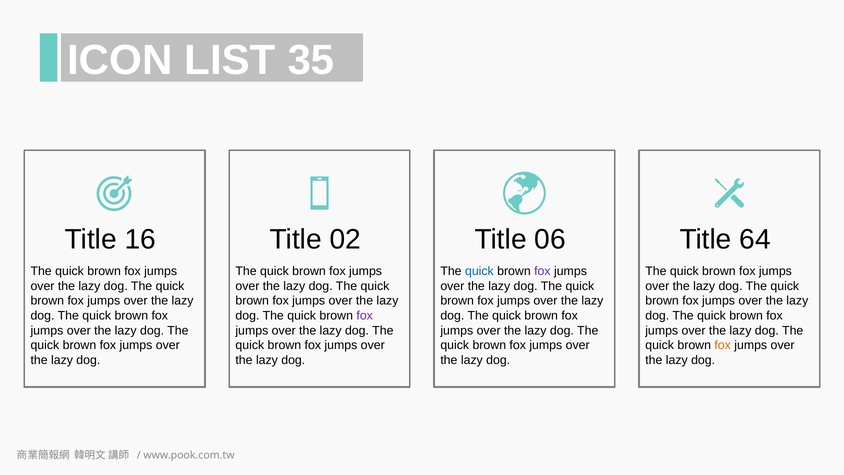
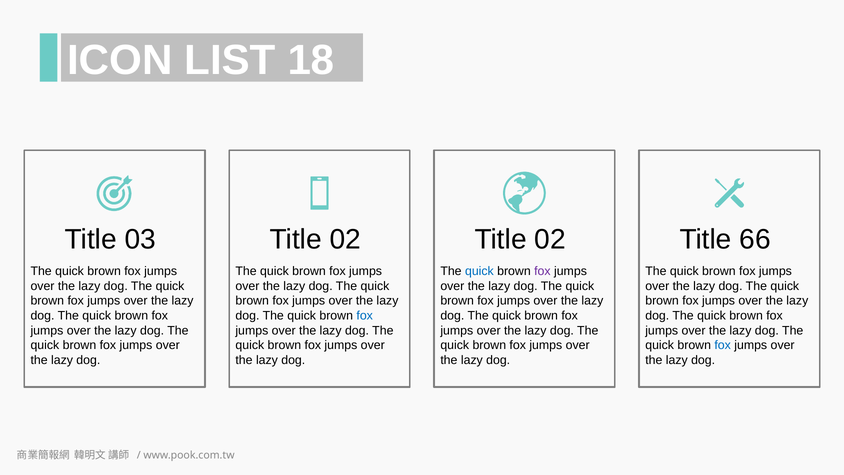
35: 35 -> 18 (311, 60)
16: 16 -> 03 (140, 239)
06: 06 -> 02 (550, 239)
64: 64 -> 66 (755, 239)
fox colour: purple -> blue (365, 316)
fox colour: orange -> blue (723, 345)
